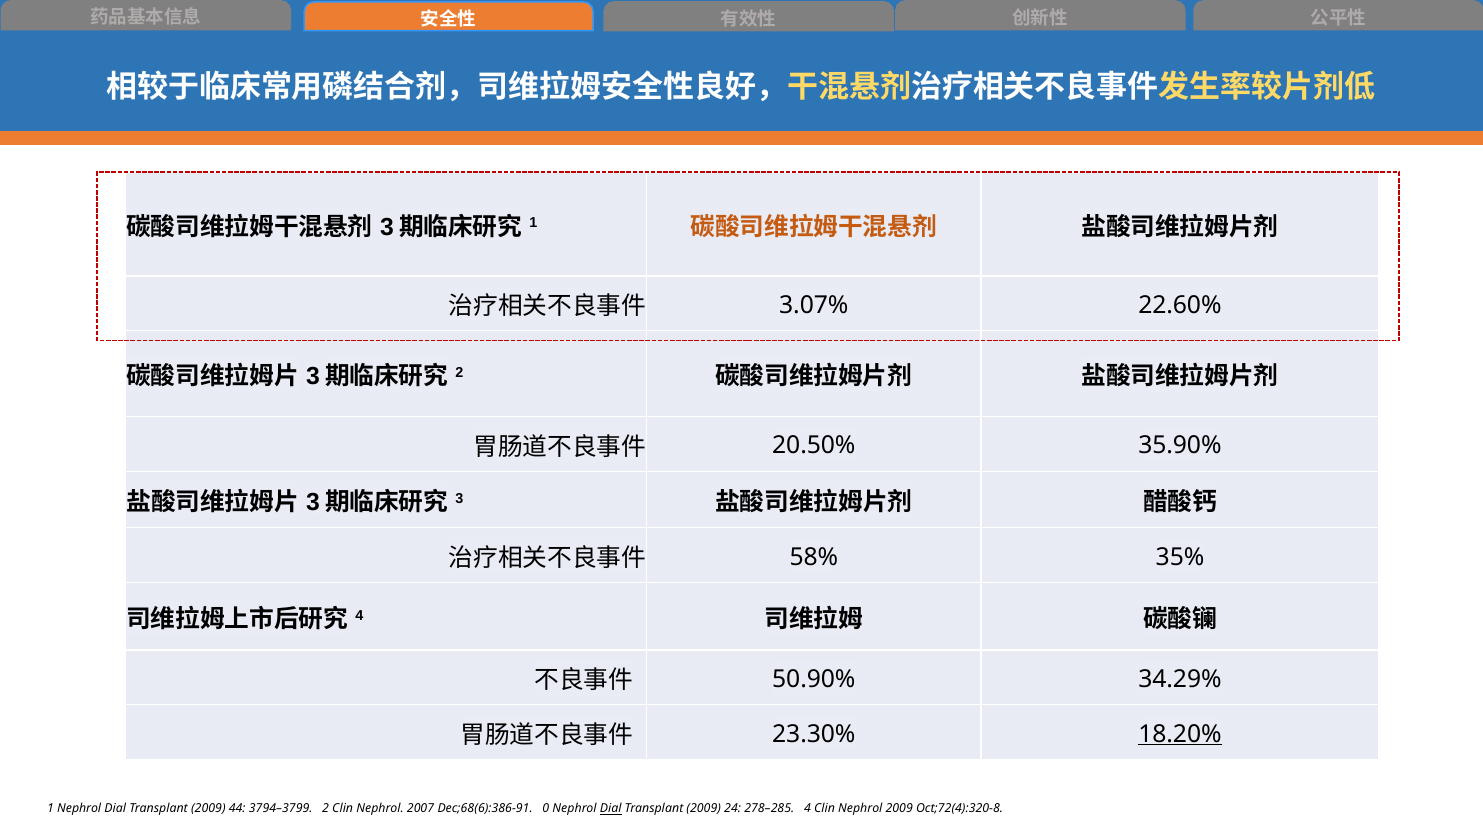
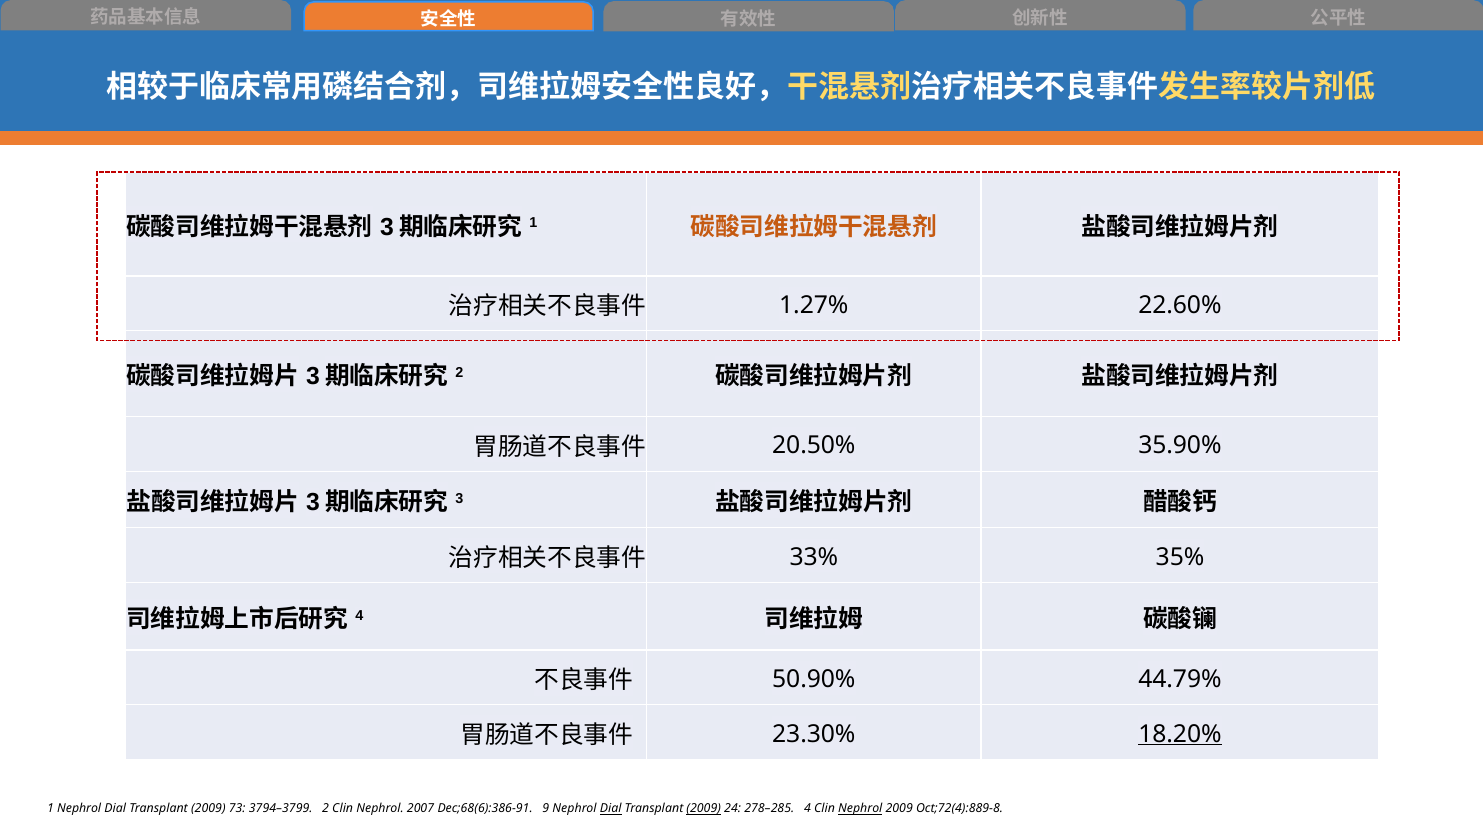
3.07%: 3.07% -> 1.27% (814, 305)
58%: 58% -> 33% (814, 557)
34.29%: 34.29% -> 44.79% (1180, 679)
44: 44 -> 73 (237, 809)
0: 0 -> 9 (546, 809)
2009 underline: none -> present (704, 809)
Nephrol underline: none -> present (860, 809)
Oct;72(4):320-8: Oct;72(4):320-8 -> Oct;72(4):889-8 (960, 809)
